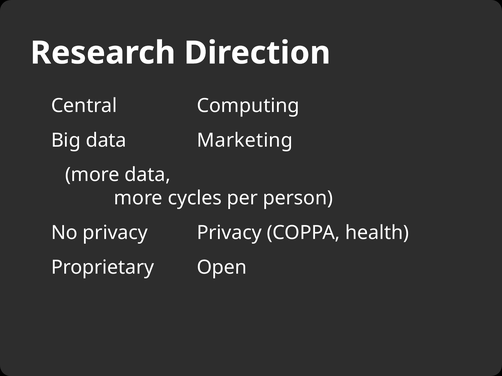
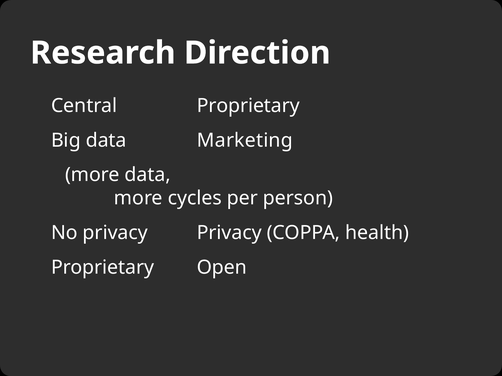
Computing: Computing -> Proprietary (248, 106)
